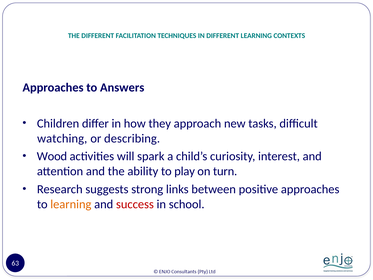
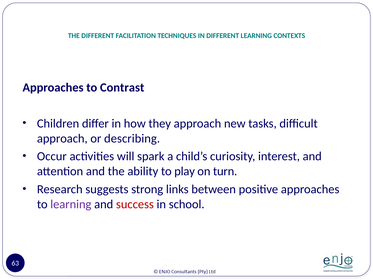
Answers: Answers -> Contrast (122, 88)
watching: watching -> approach (62, 138)
Wood: Wood -> Occur (52, 156)
learning colour: orange -> purple (71, 204)
